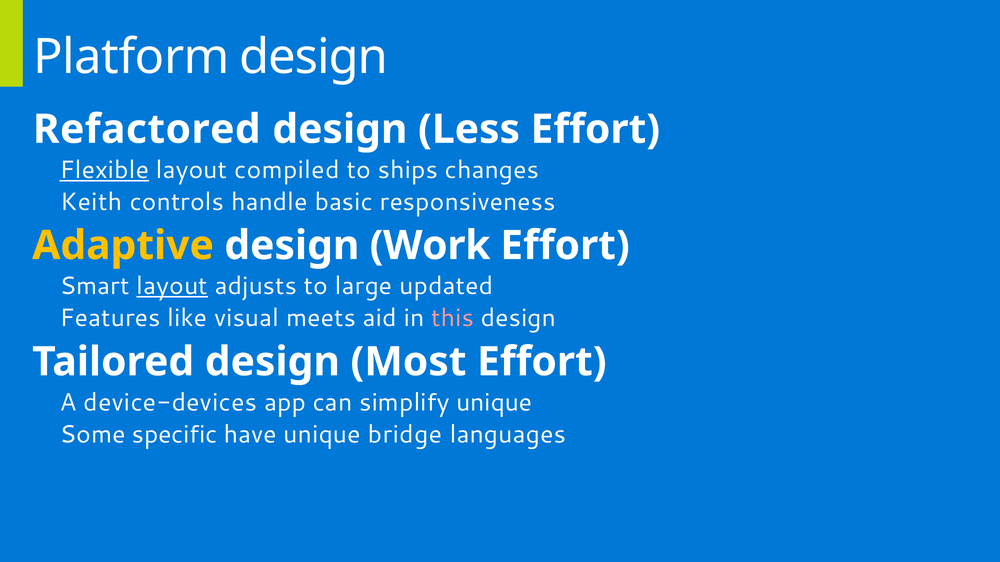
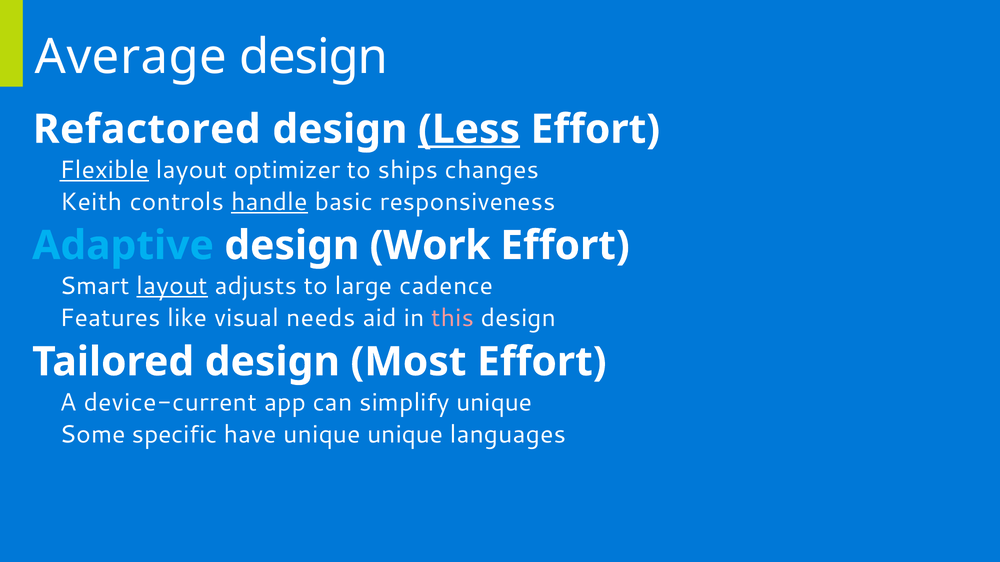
Platform: Platform -> Average (131, 57)
Less underline: none -> present (469, 129)
compiled: compiled -> optimizer (287, 170)
handle underline: none -> present (269, 202)
Adaptive colour: yellow -> light blue (123, 246)
updated: updated -> cadence (446, 286)
meets: meets -> needs (321, 318)
device-devices: device-devices -> device-current (170, 403)
unique bridge: bridge -> unique (405, 435)
